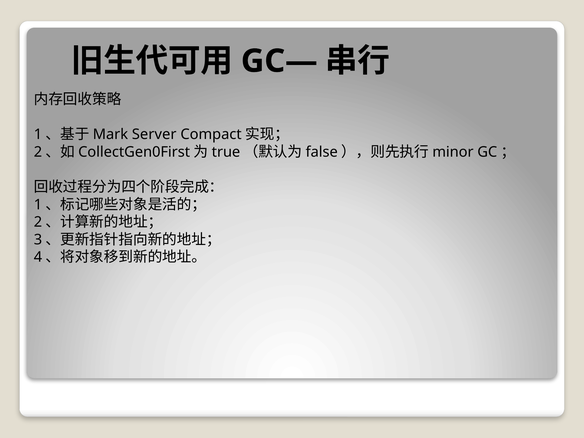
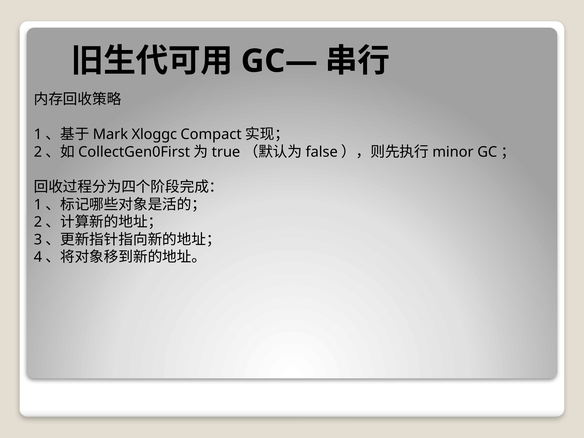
Server: Server -> Xloggc (154, 135)
